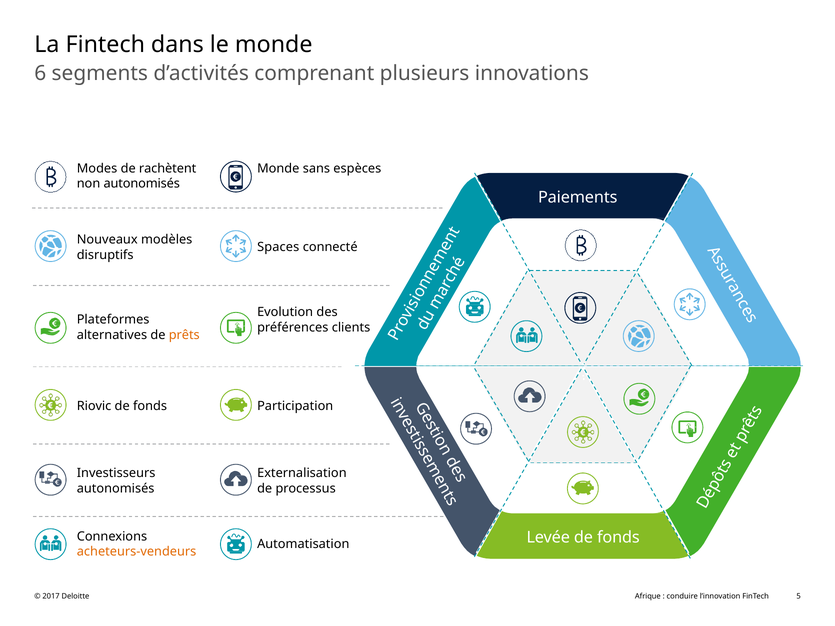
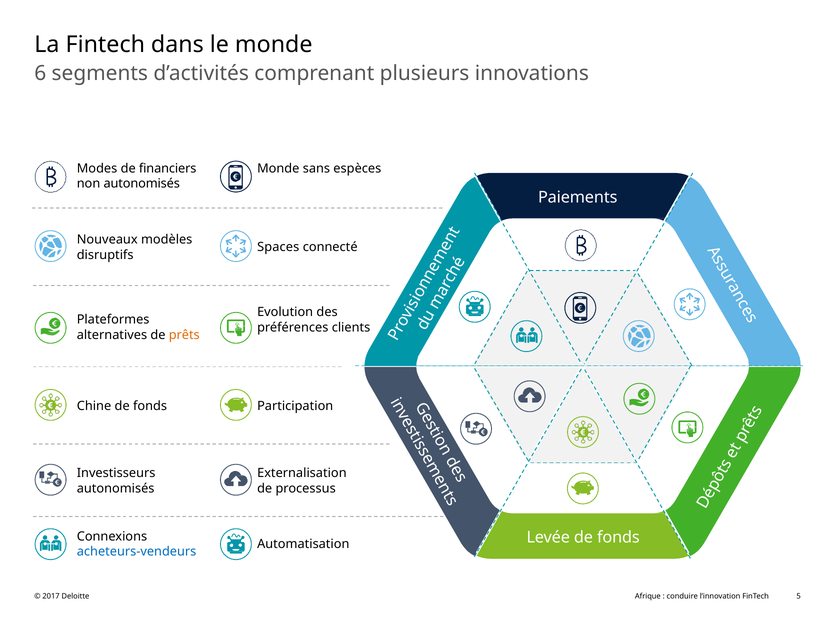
rachètent: rachètent -> financiers (168, 169)
Riovic: Riovic -> Chine (94, 406)
acheteurs-vendeurs colour: orange -> blue (137, 552)
